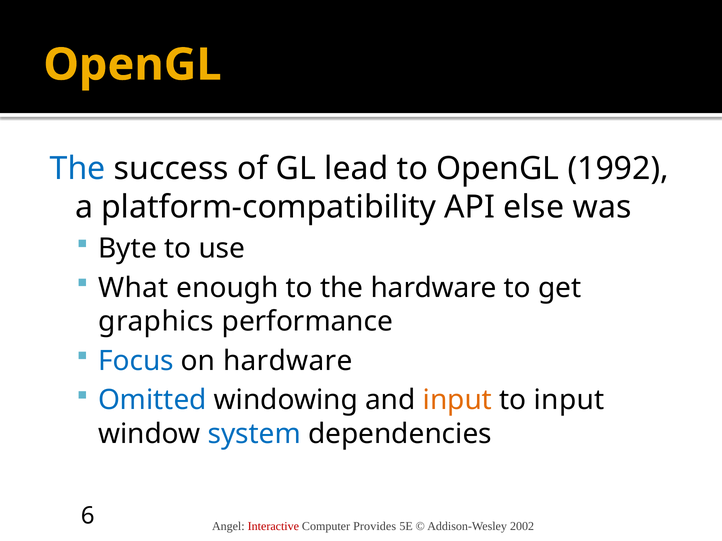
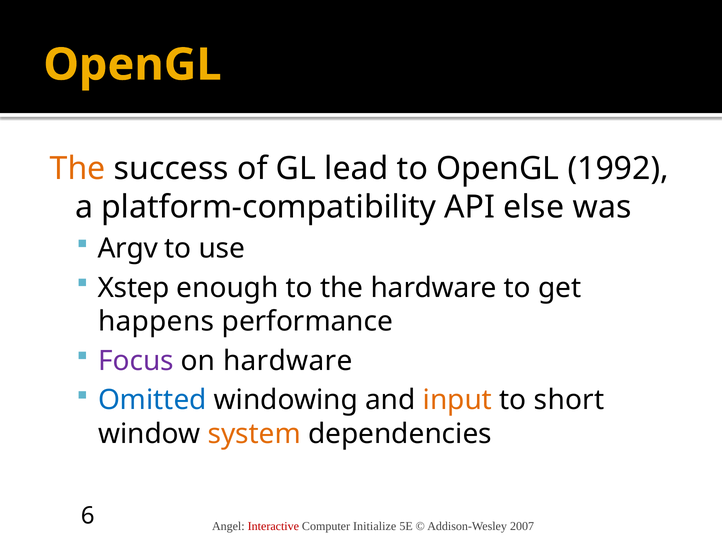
The colour: blue -> orange (78, 169)
Byte: Byte -> Argv (128, 249)
What: What -> Xstep (134, 288)
graphics: graphics -> happens (156, 322)
Focus colour: blue -> purple (136, 361)
to input: input -> short (569, 401)
system colour: blue -> orange (254, 434)
Provides: Provides -> Initialize (375, 527)
2002: 2002 -> 2007 (522, 527)
